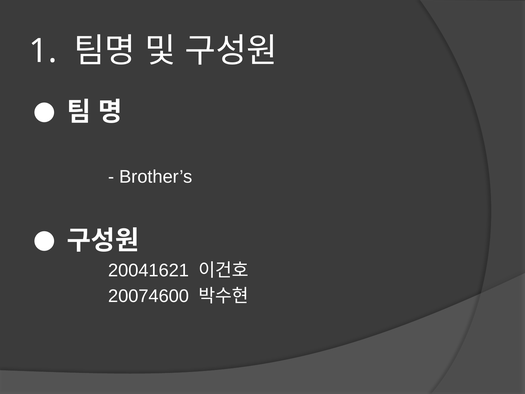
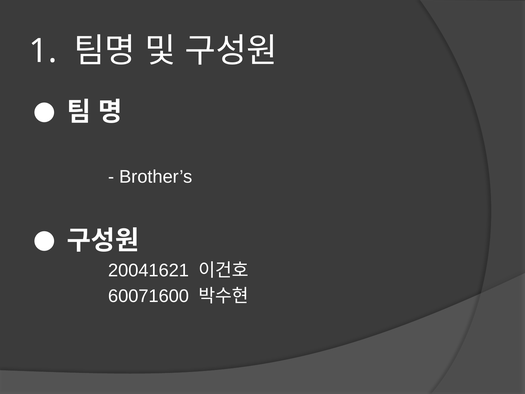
20074600: 20074600 -> 60071600 (149, 296)
